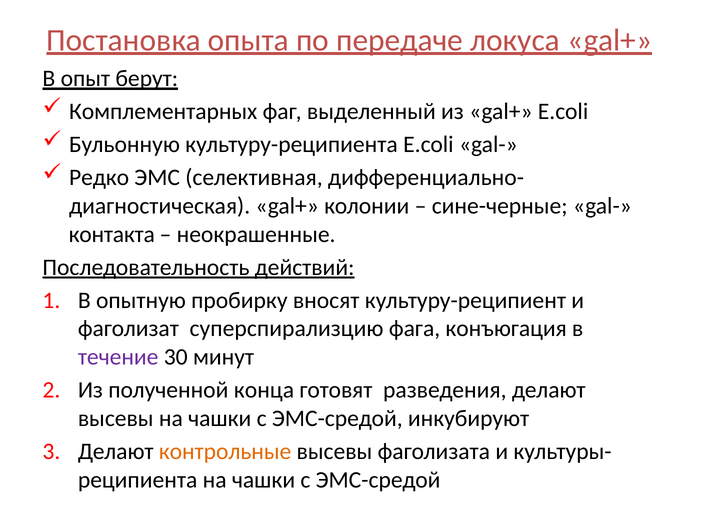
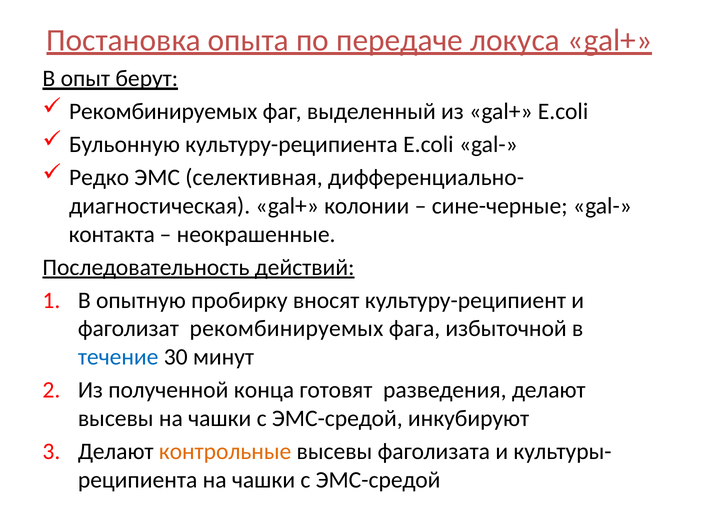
Комплементарных: Комплементарных -> Рекомбинируемых (163, 112)
фаголизат суперспирализцию: суперспирализцию -> рекомбинируемых (286, 329)
конъюгация: конъюгация -> избыточной (506, 329)
течение colour: purple -> blue (118, 357)
